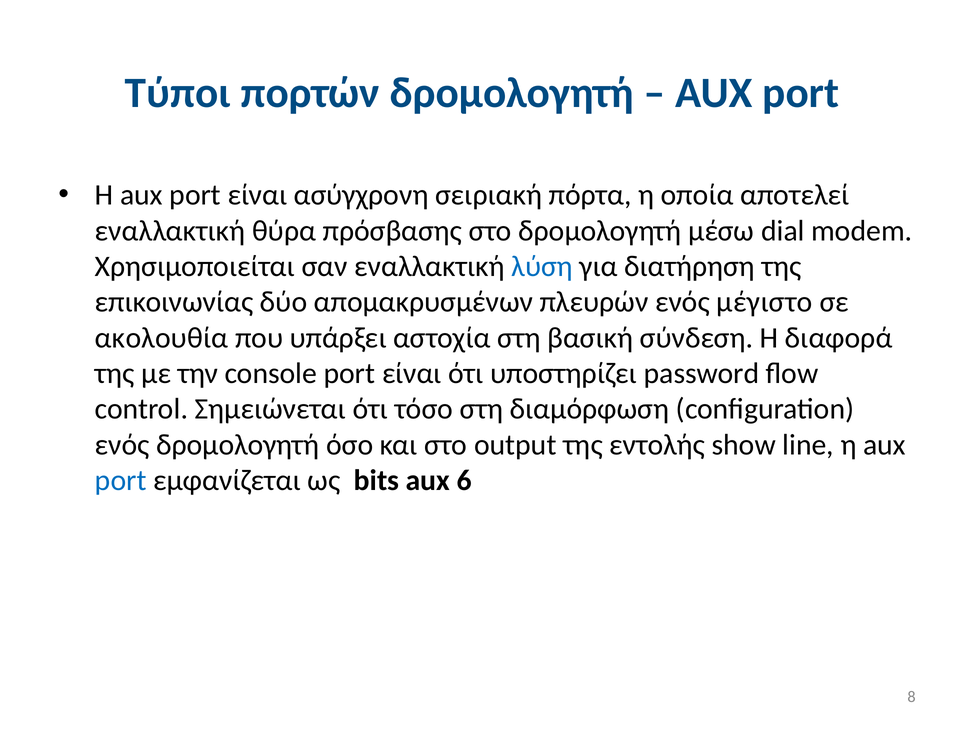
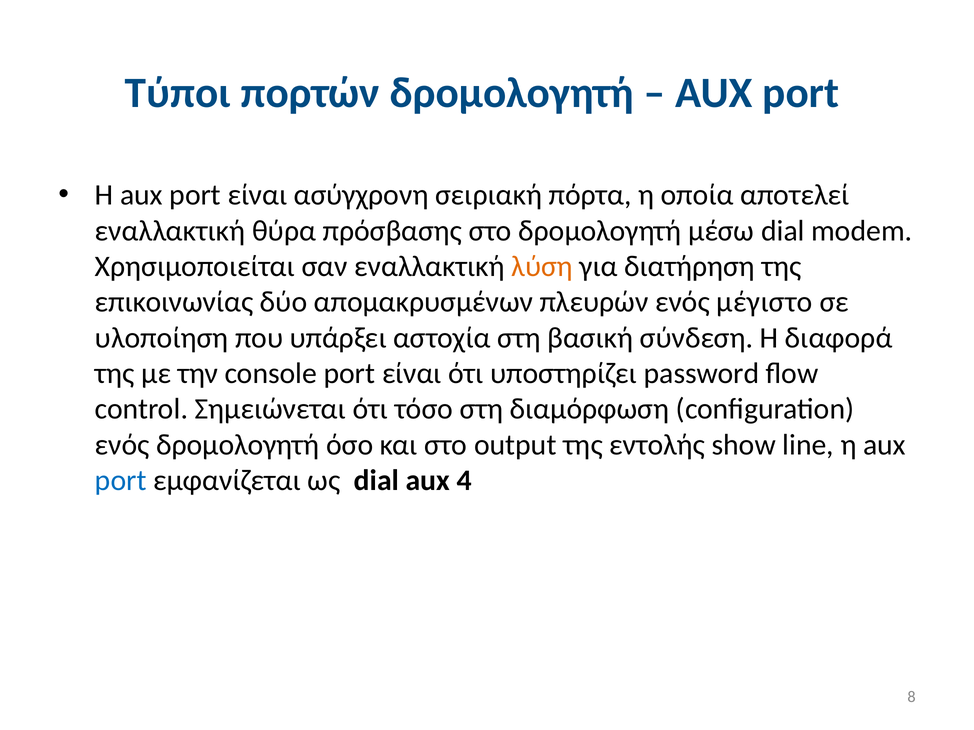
λύση colour: blue -> orange (542, 267)
ακολουθία: ακολουθία -> υλοποίηση (162, 338)
ως bits: bits -> dial (376, 481)
6: 6 -> 4 (464, 481)
